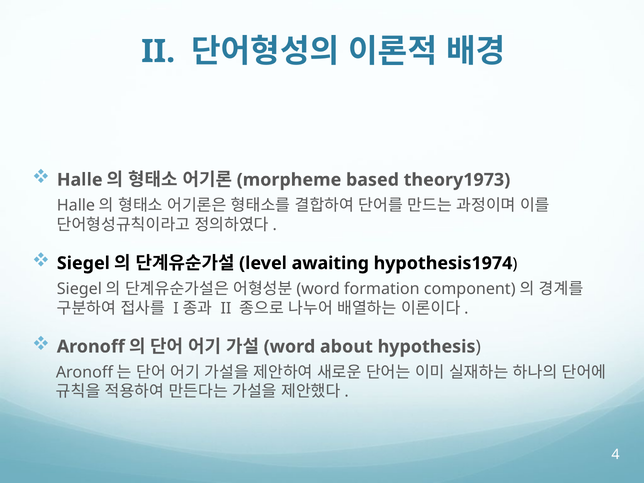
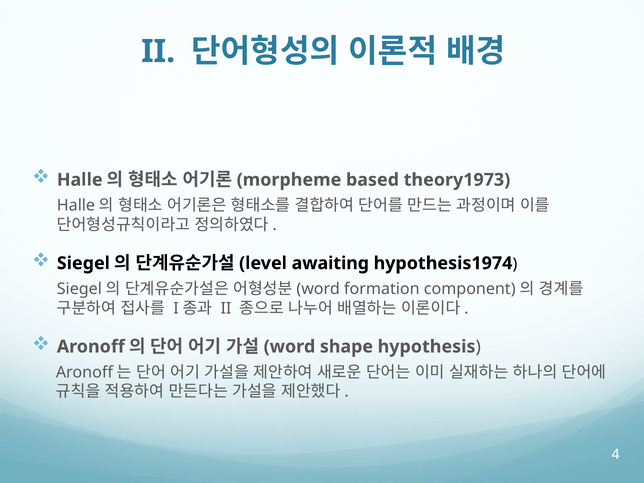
about: about -> shape (346, 347)
